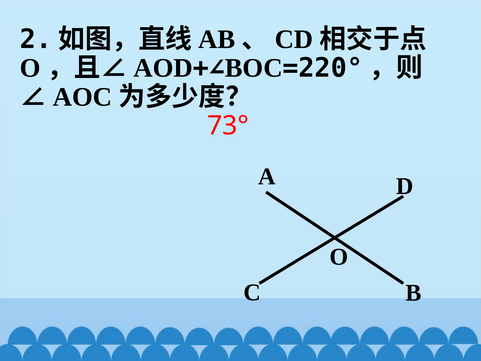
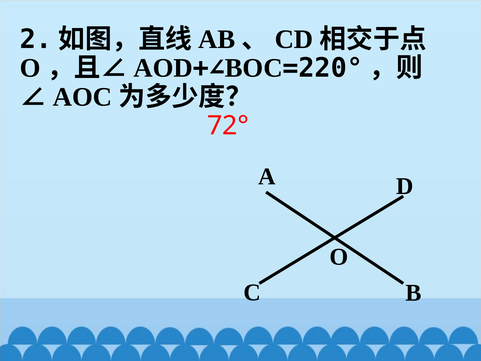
73°: 73° -> 72° (228, 125)
